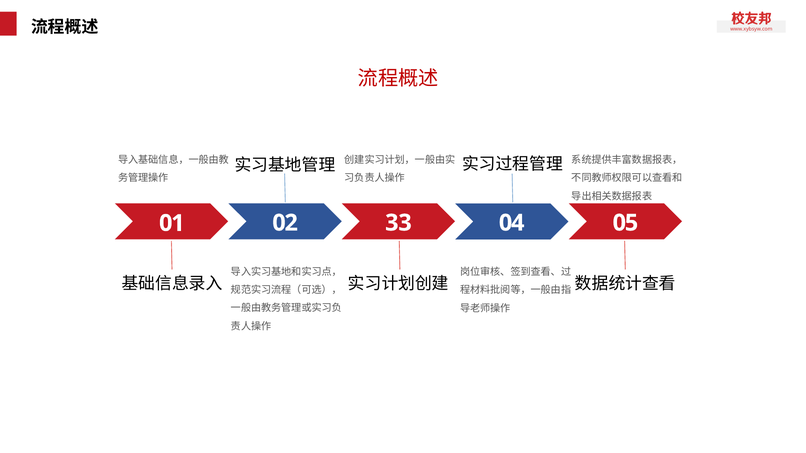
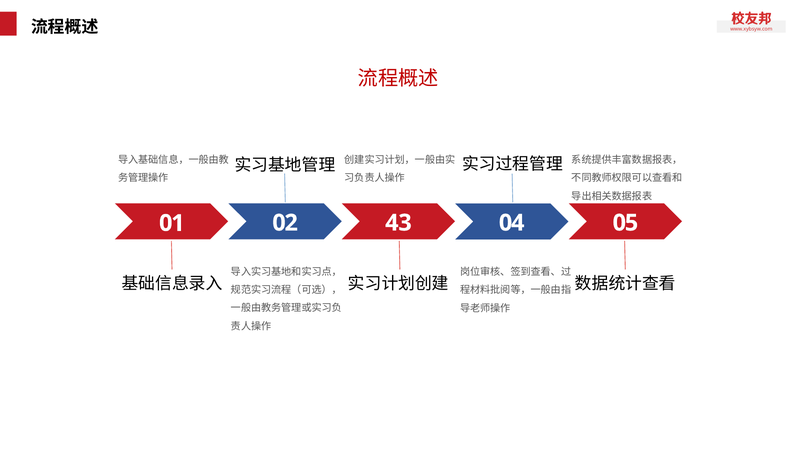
33: 33 -> 43 (398, 223)
